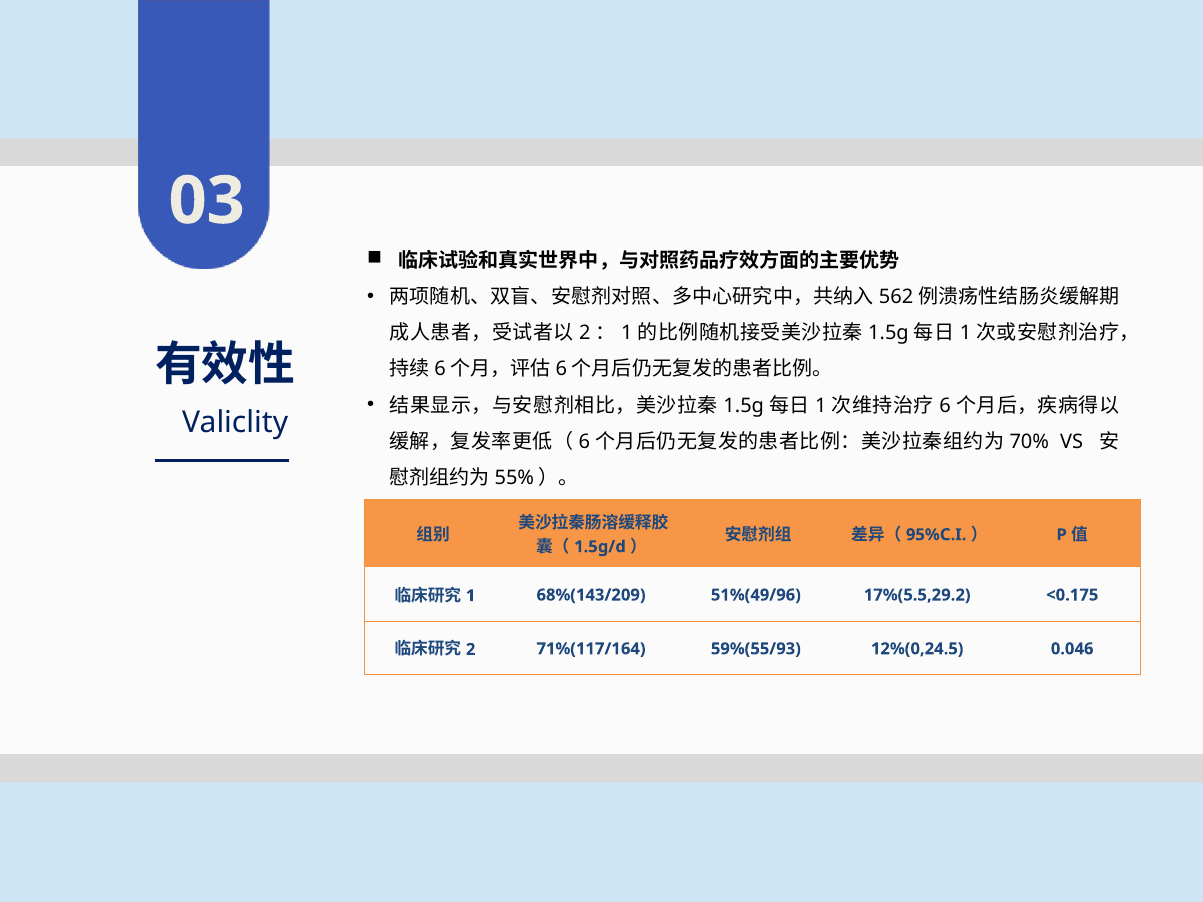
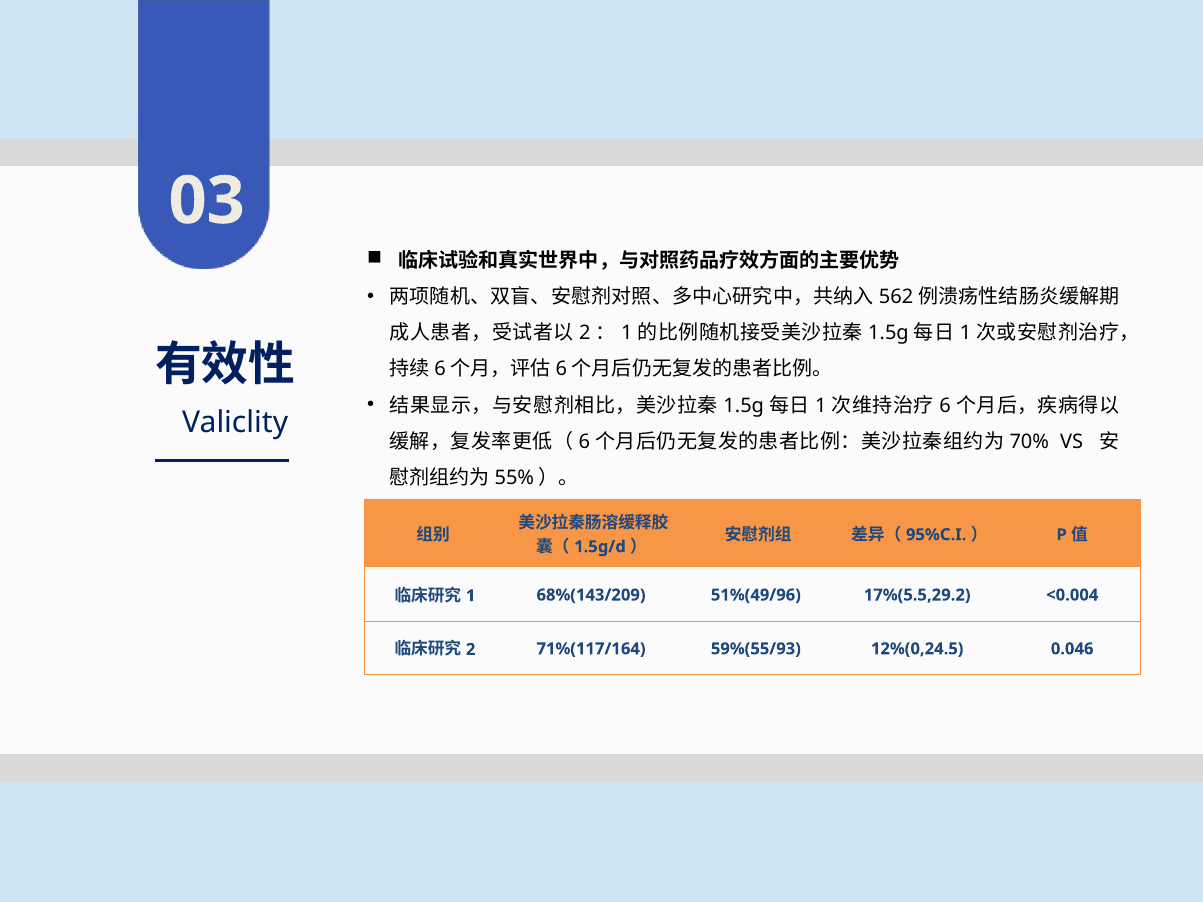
<0.175: <0.175 -> <0.004 (1072, 595)
